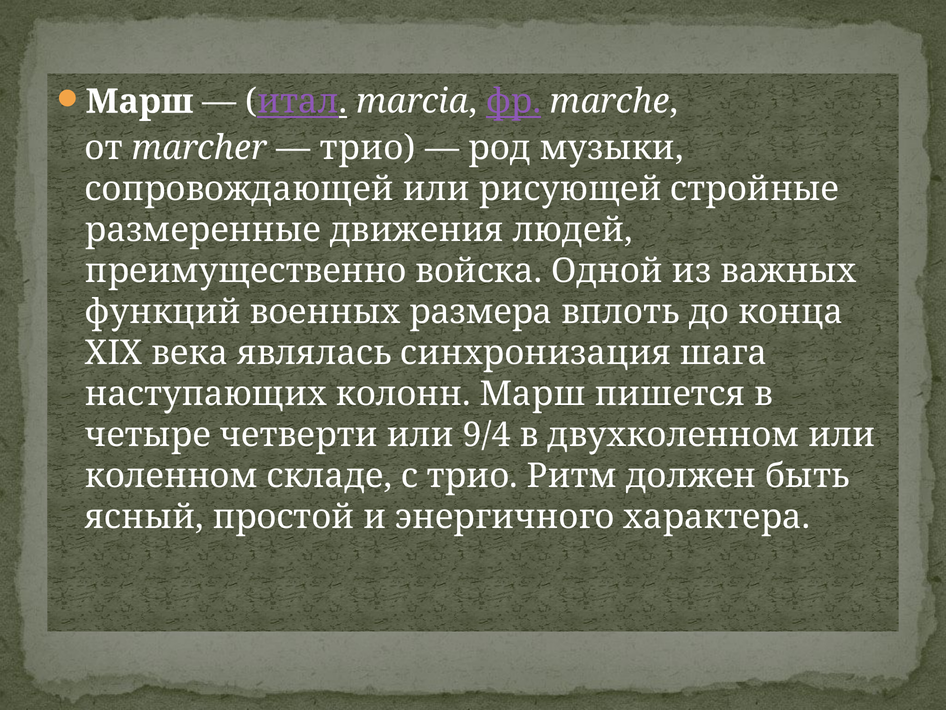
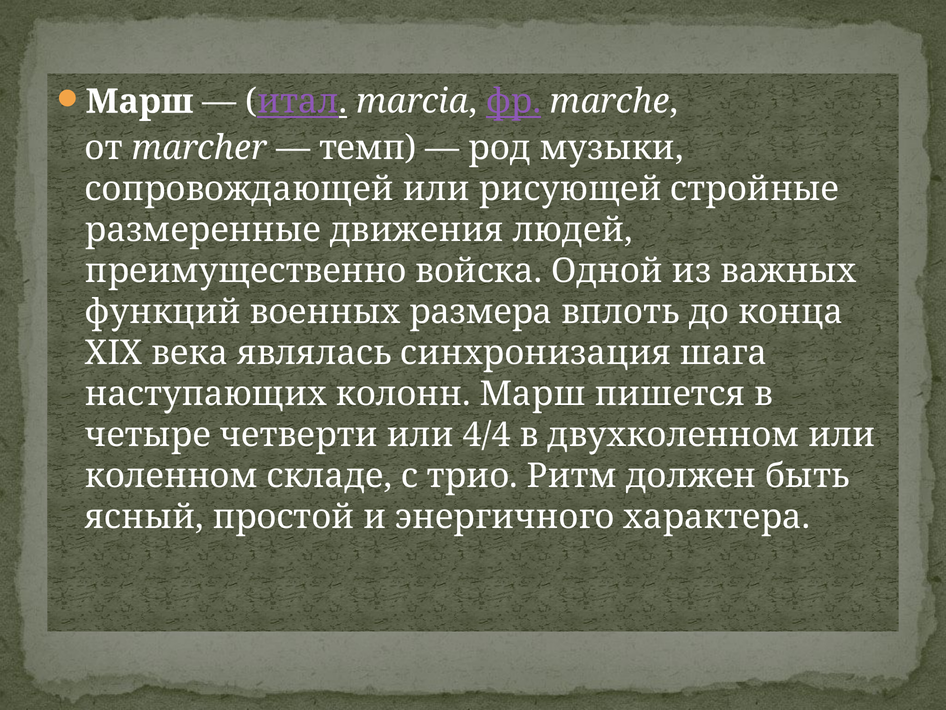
трио: трио -> темп (368, 148)
9/4: 9/4 -> 4/4 (487, 435)
